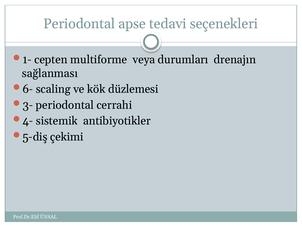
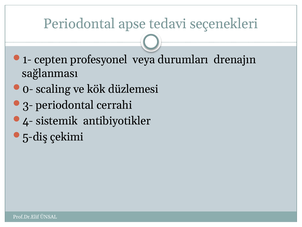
multiforme: multiforme -> profesyonel (99, 60)
6-: 6- -> 0- (28, 89)
